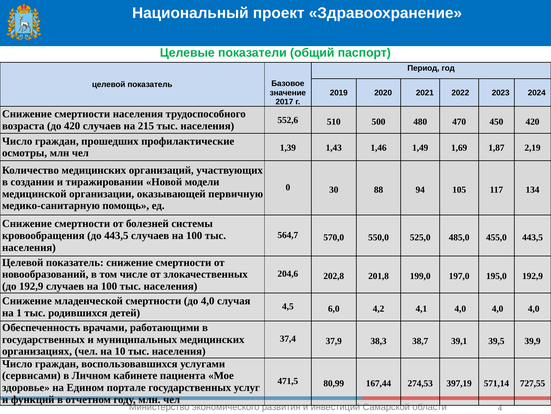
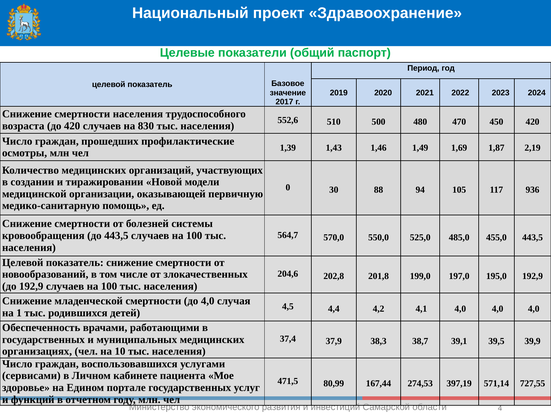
215: 215 -> 830 (146, 126)
134: 134 -> 936 (533, 189)
6,0: 6,0 -> 4,4 (334, 308)
